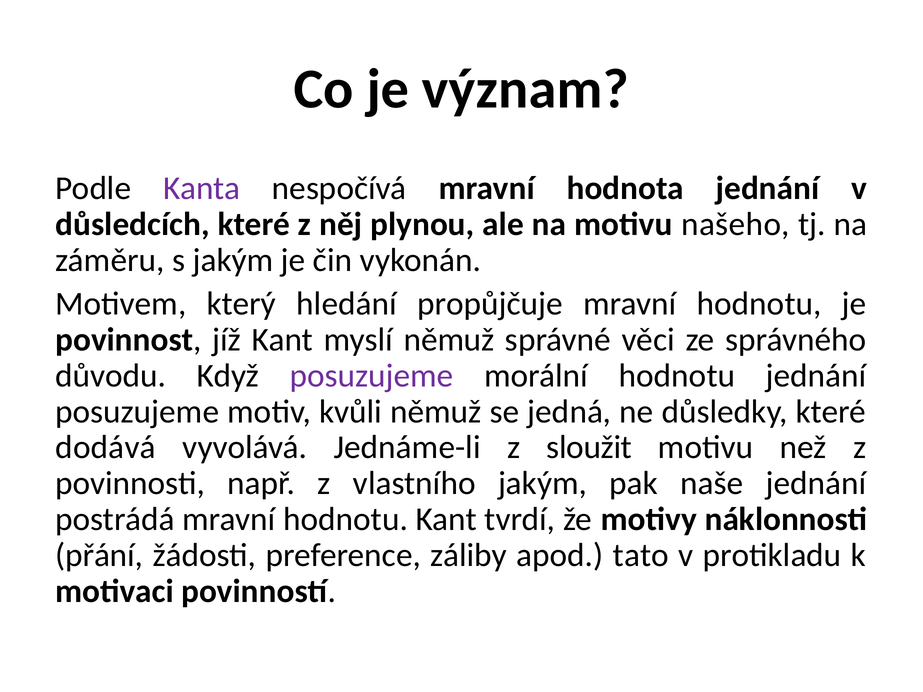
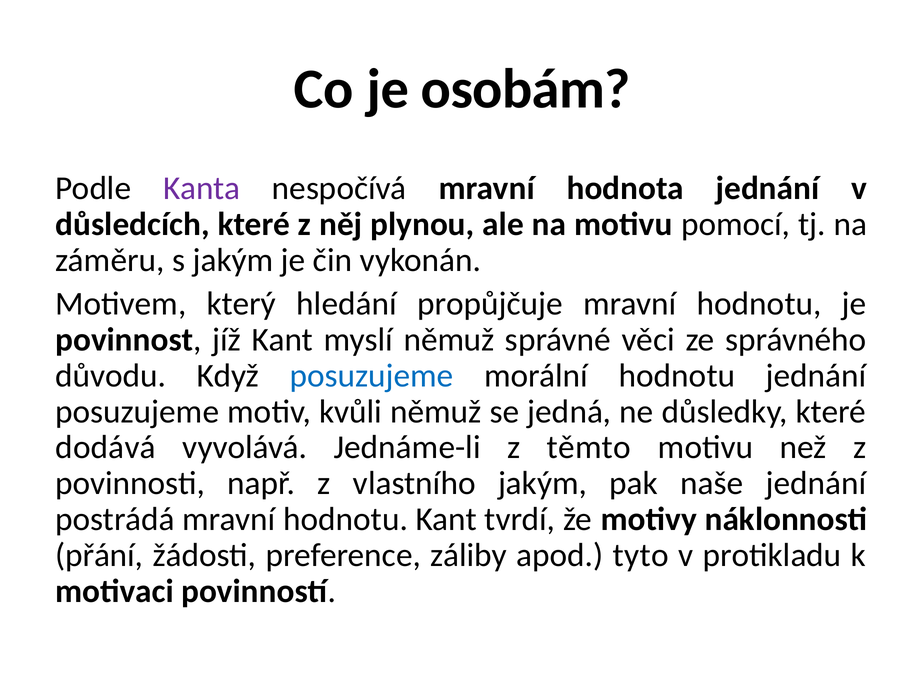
význam: význam -> osobám (526, 89)
našeho: našeho -> pomocí (736, 224)
posuzujeme colour: purple -> blue (372, 376)
sloužit: sloužit -> těmto (589, 448)
tato: tato -> tyto (641, 556)
